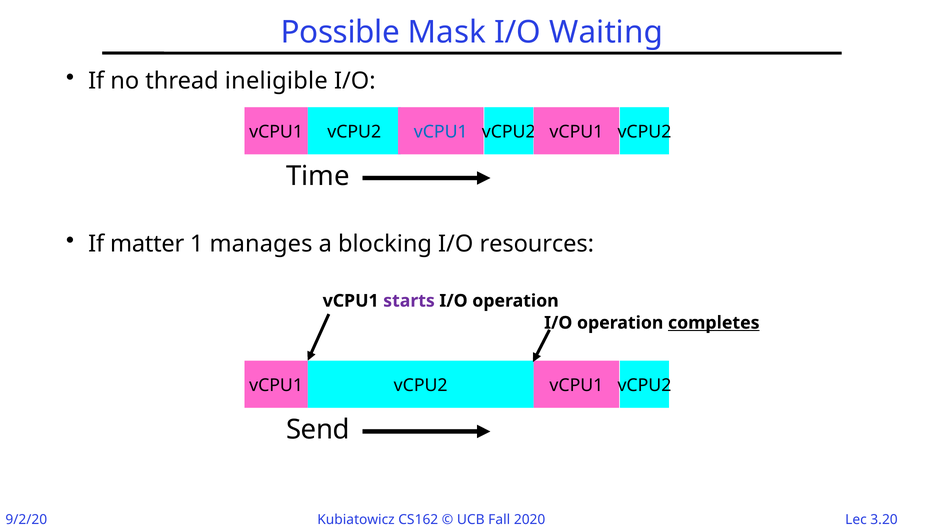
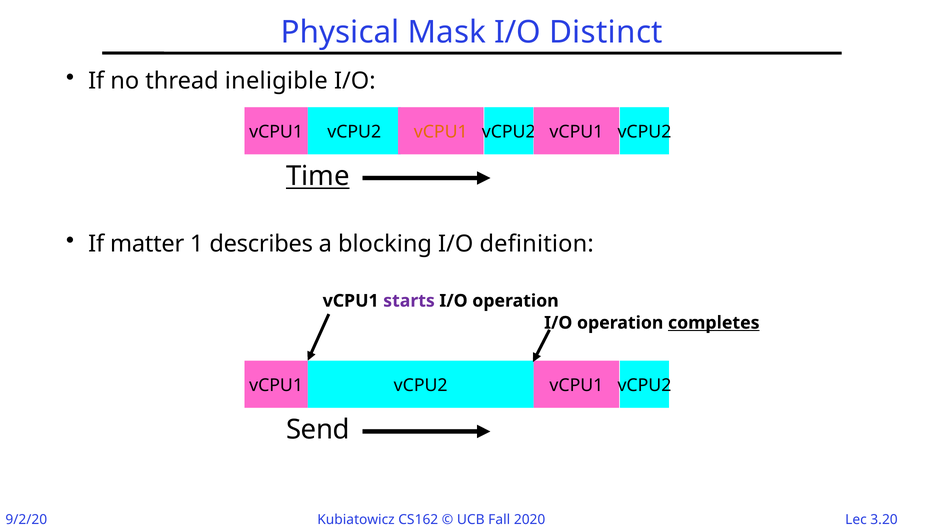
Possible: Possible -> Physical (340, 32)
Waiting: Waiting -> Distinct (606, 32)
vCPU1 colour: blue -> orange (441, 132)
Time underline: none -> present (318, 176)
manages: manages -> describes (261, 244)
resources: resources -> definition (537, 244)
